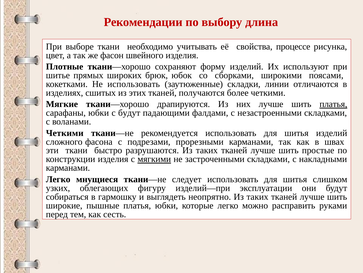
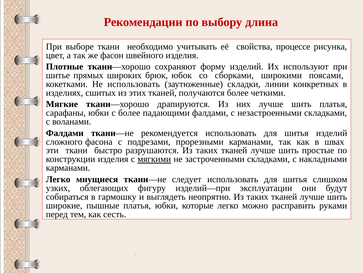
отличаются: отличаются -> конкретных (316, 84)
платья underline: present -> none (333, 104)
с будут: будут -> более (129, 113)
Четкими: Четкими -> Фалдами (65, 133)
